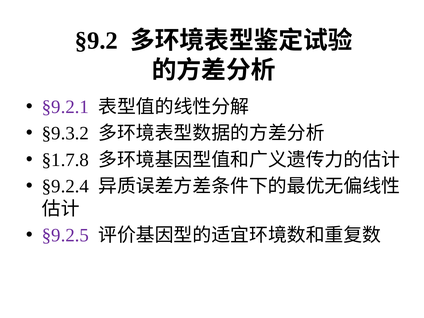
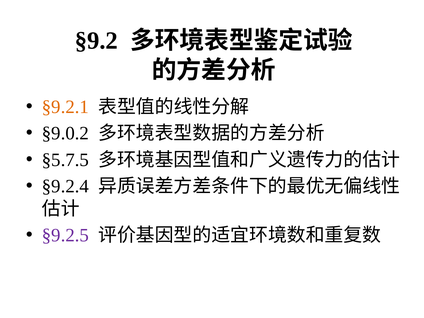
§9.2.1 colour: purple -> orange (65, 107)
§9.3.2: §9.3.2 -> §9.0.2 (65, 133)
§1.7.8: §1.7.8 -> §5.7.5 (65, 160)
